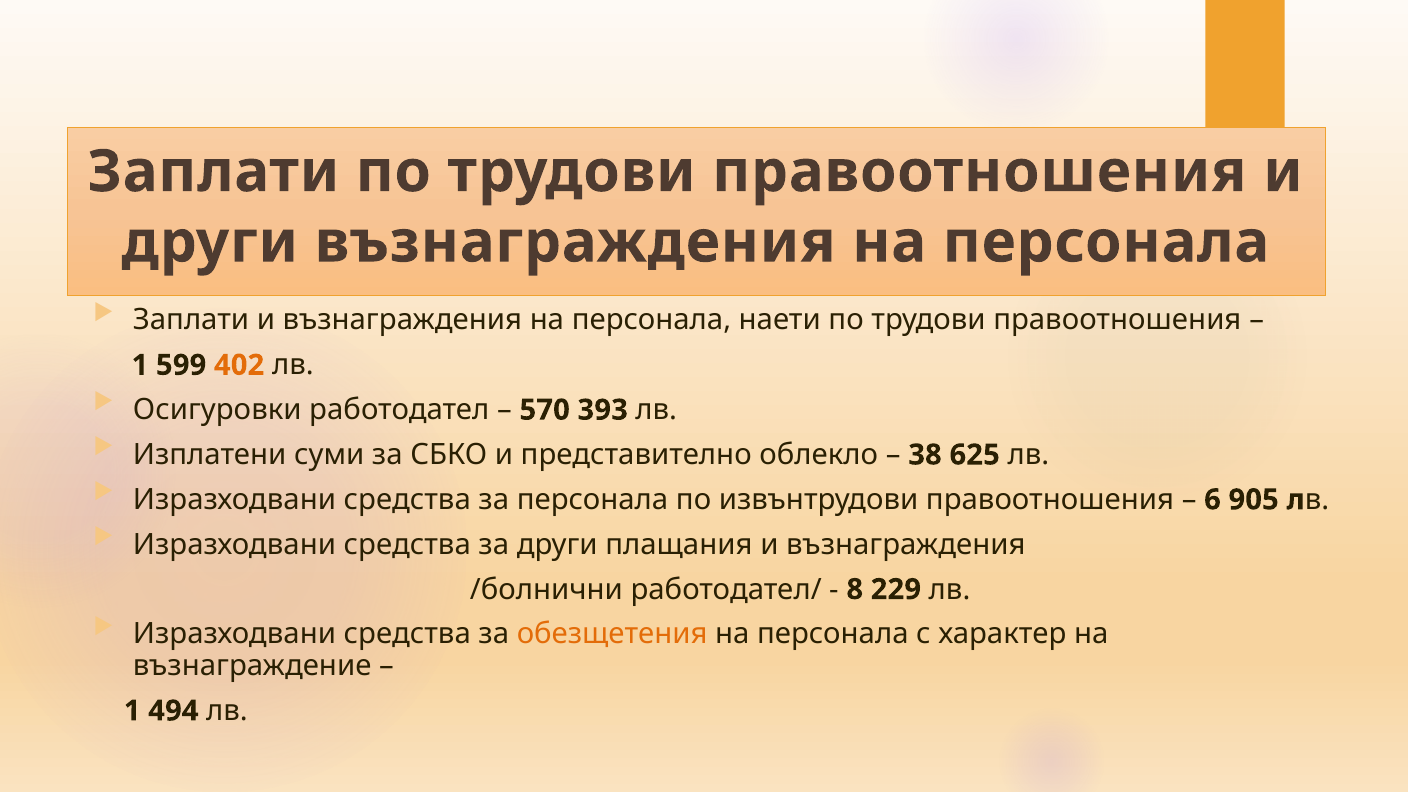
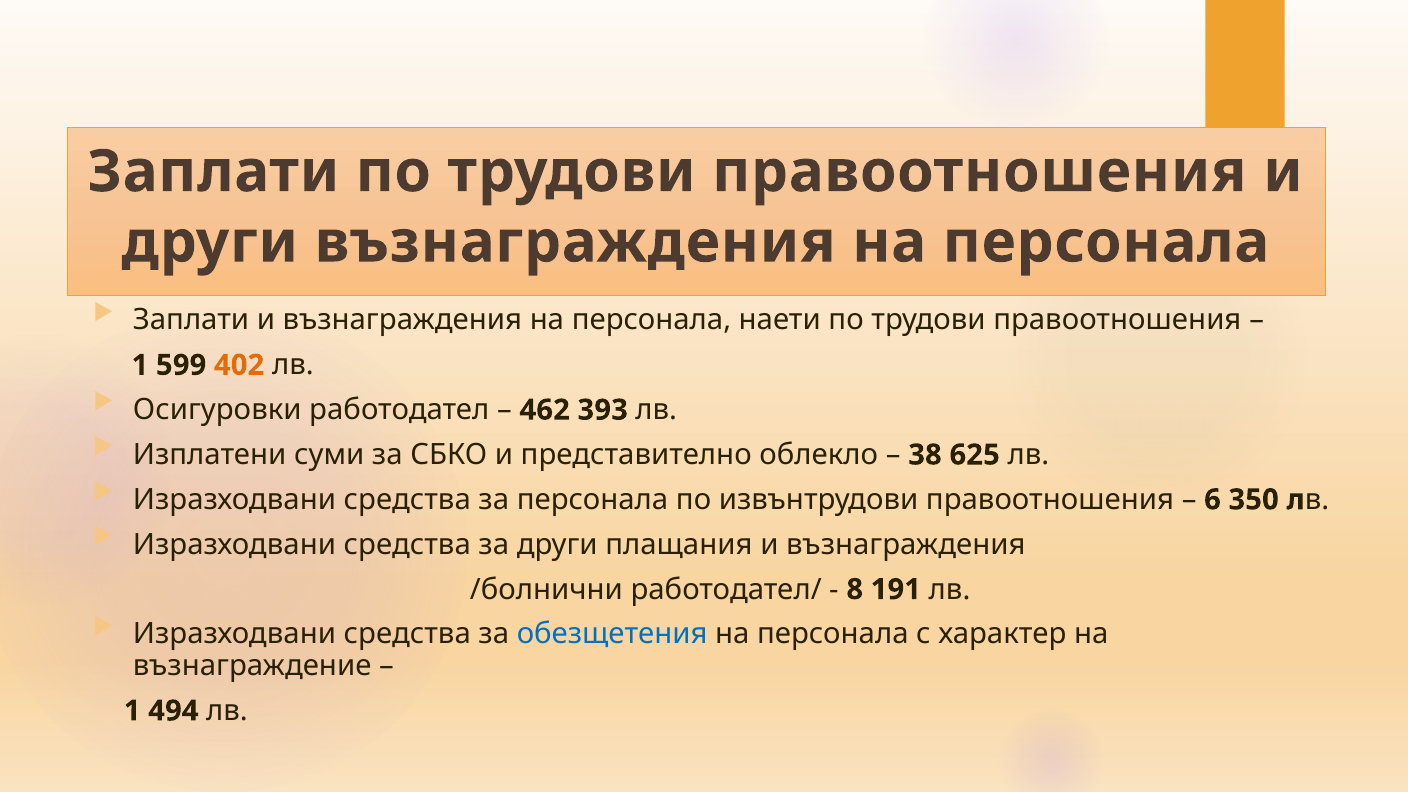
570: 570 -> 462 (545, 410)
905: 905 -> 350 (1254, 500)
229: 229 -> 191 (896, 589)
обезщетения colour: orange -> blue (612, 634)
